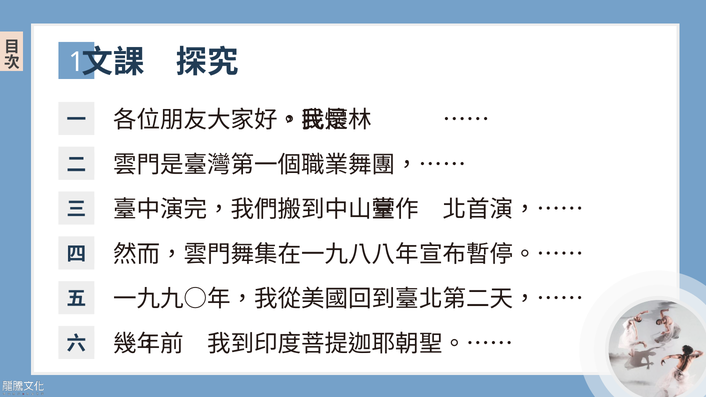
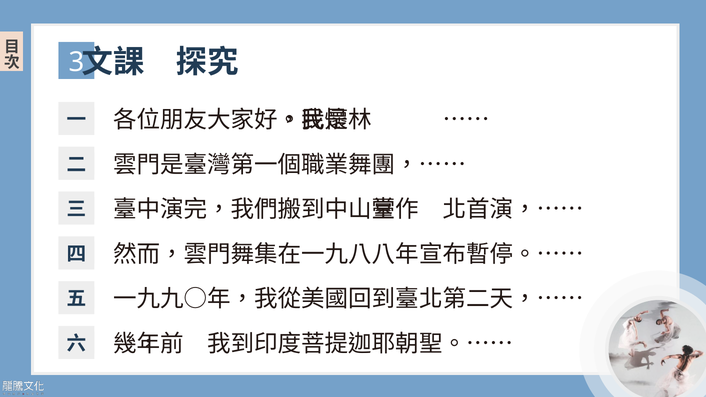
1: 1 -> 3 (76, 62)
